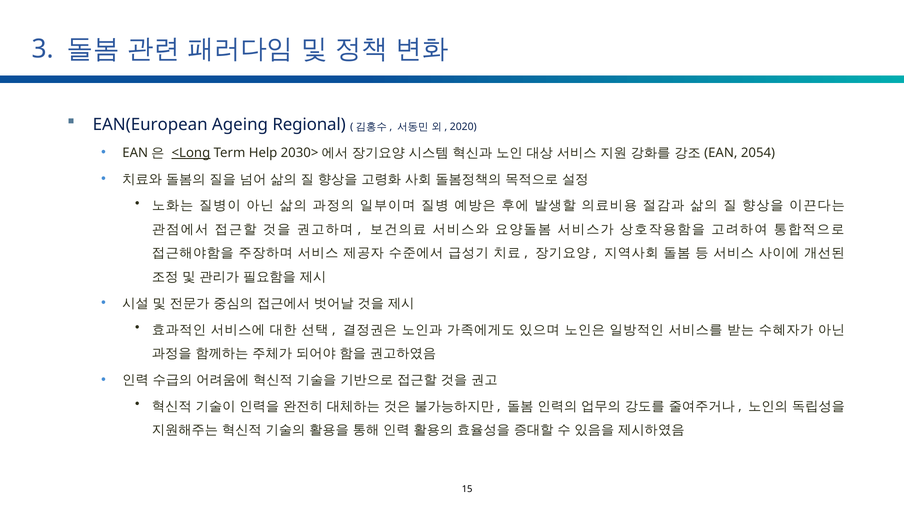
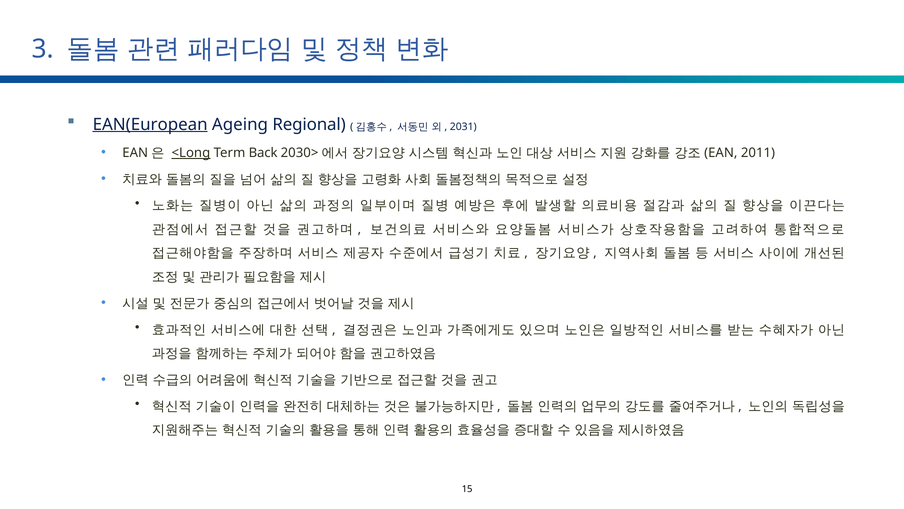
EAN(European underline: none -> present (150, 124)
2020: 2020 -> 2031 (463, 126)
Help: Help -> Back (263, 153)
2054: 2054 -> 2011 (758, 153)
